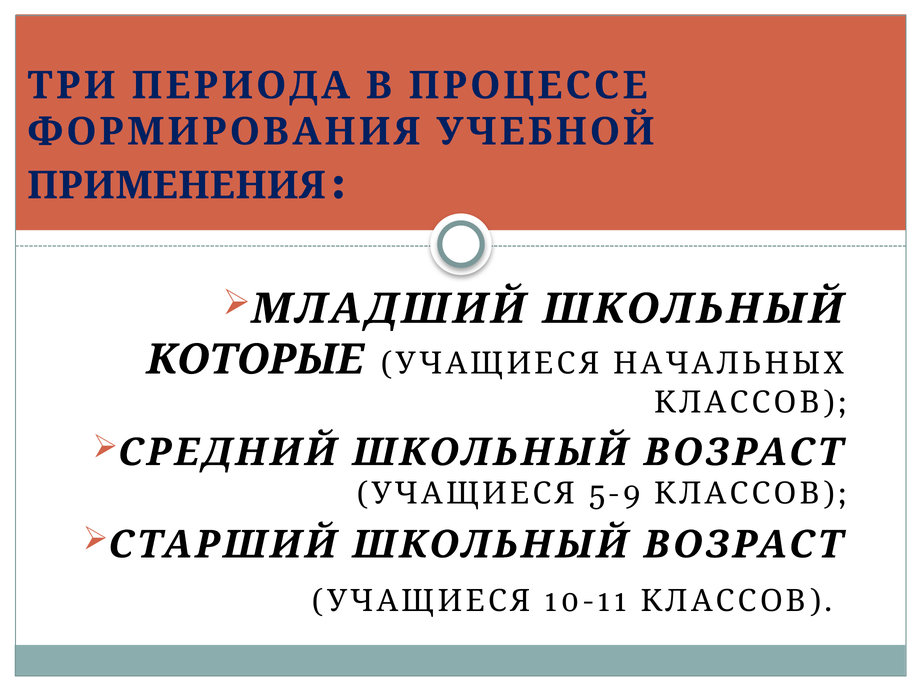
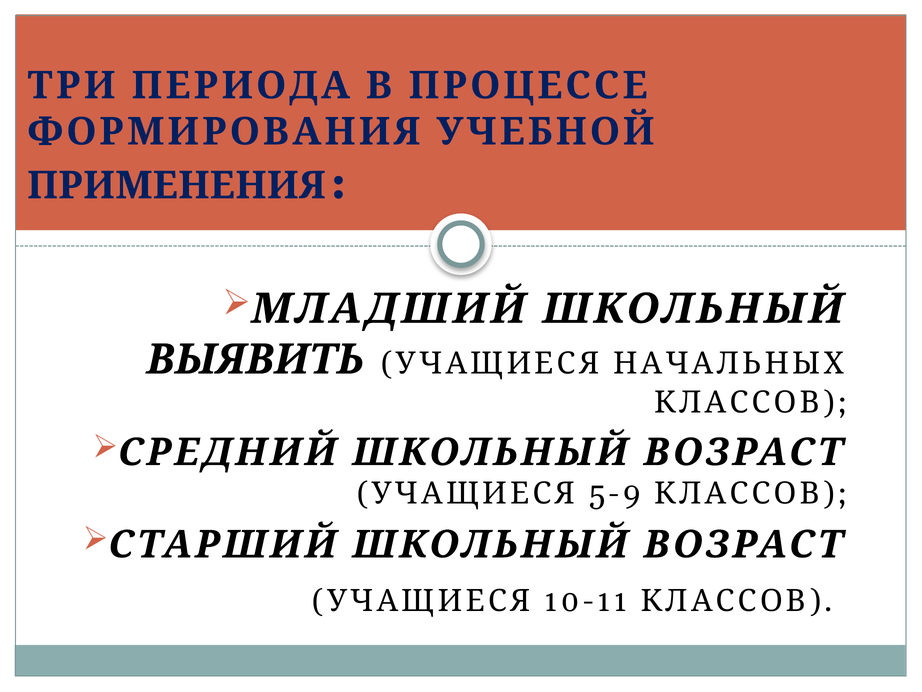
КОТОРЫЕ: КОТОРЫЕ -> ВЫЯВИТЬ (255, 359)
